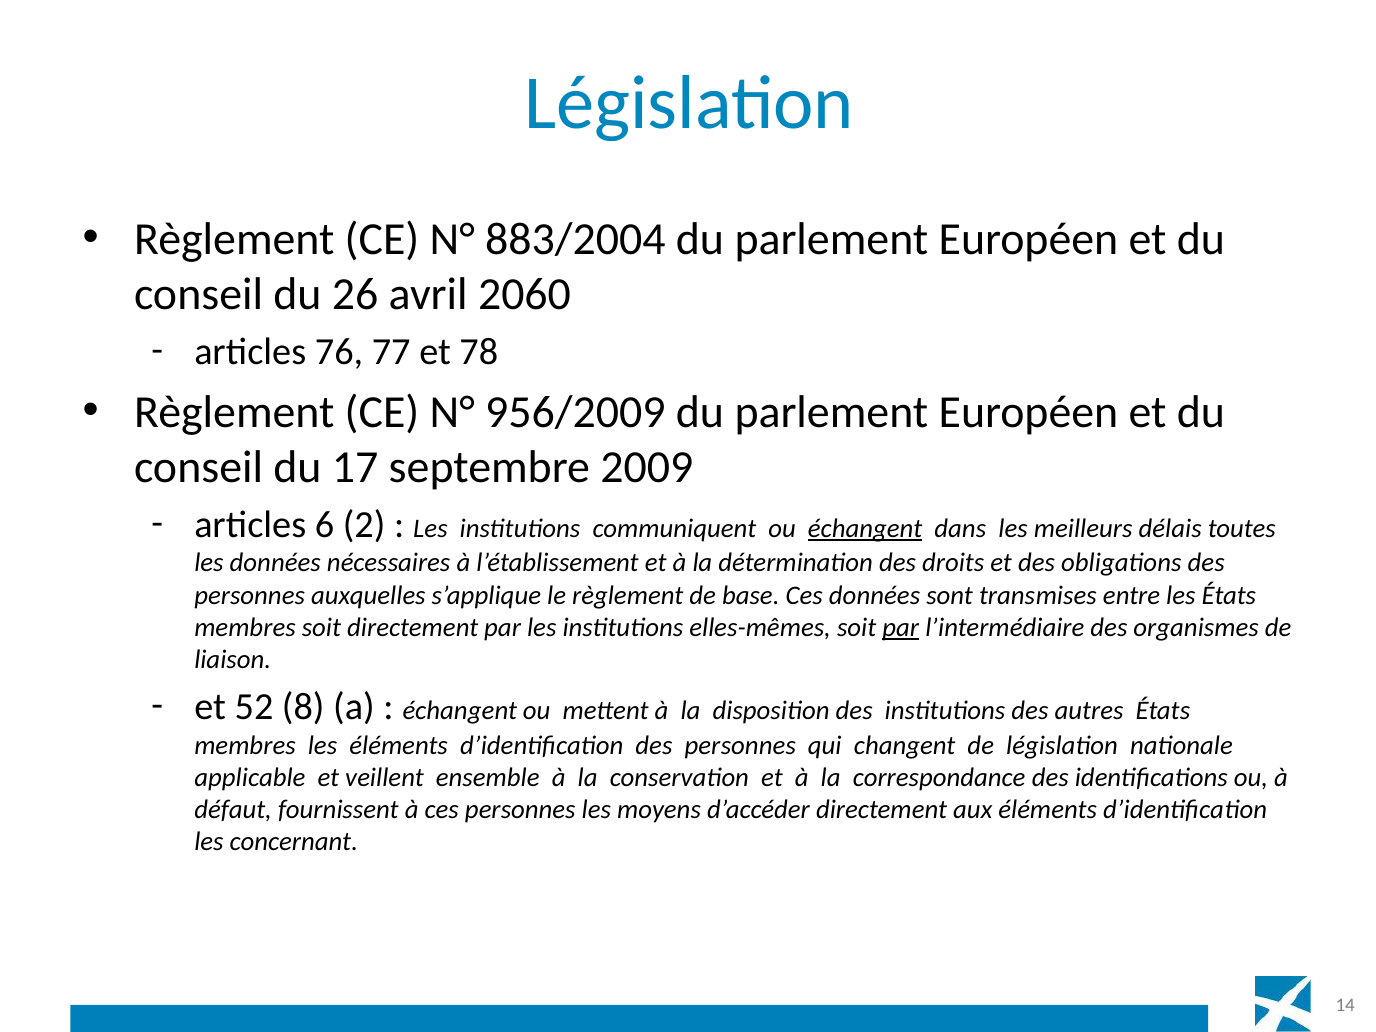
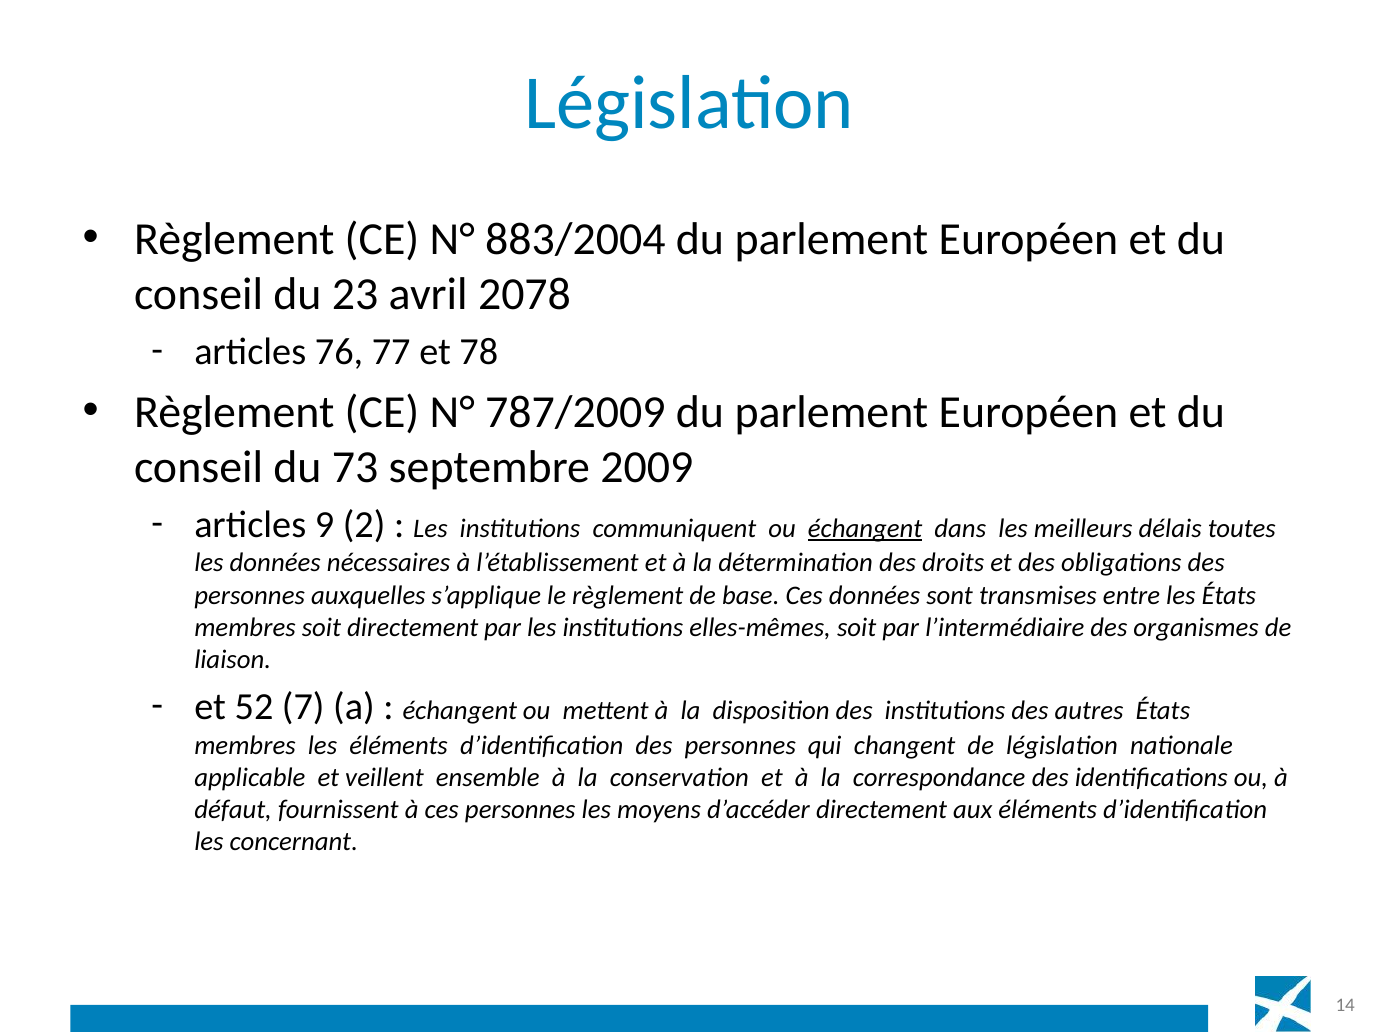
26: 26 -> 23 (355, 294)
2060: 2060 -> 2078 (524, 294)
956/2009: 956/2009 -> 787/2009 (575, 412)
17: 17 -> 73 (355, 467)
6: 6 -> 9 (325, 525)
par underline: present -> none (901, 627)
8: 8 -> 7 (303, 707)
